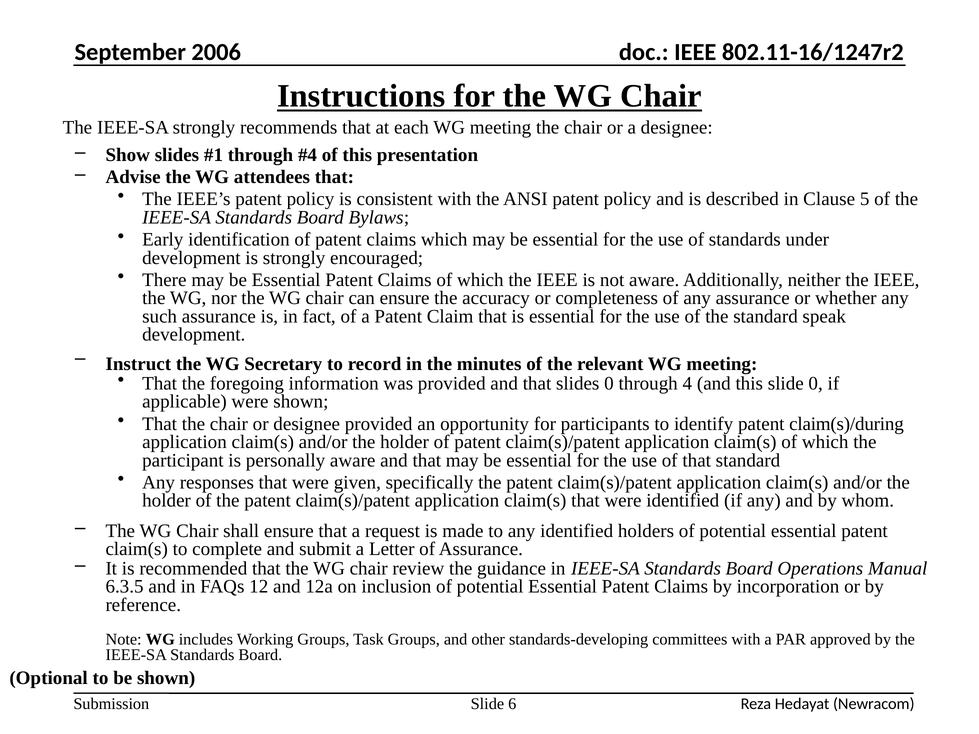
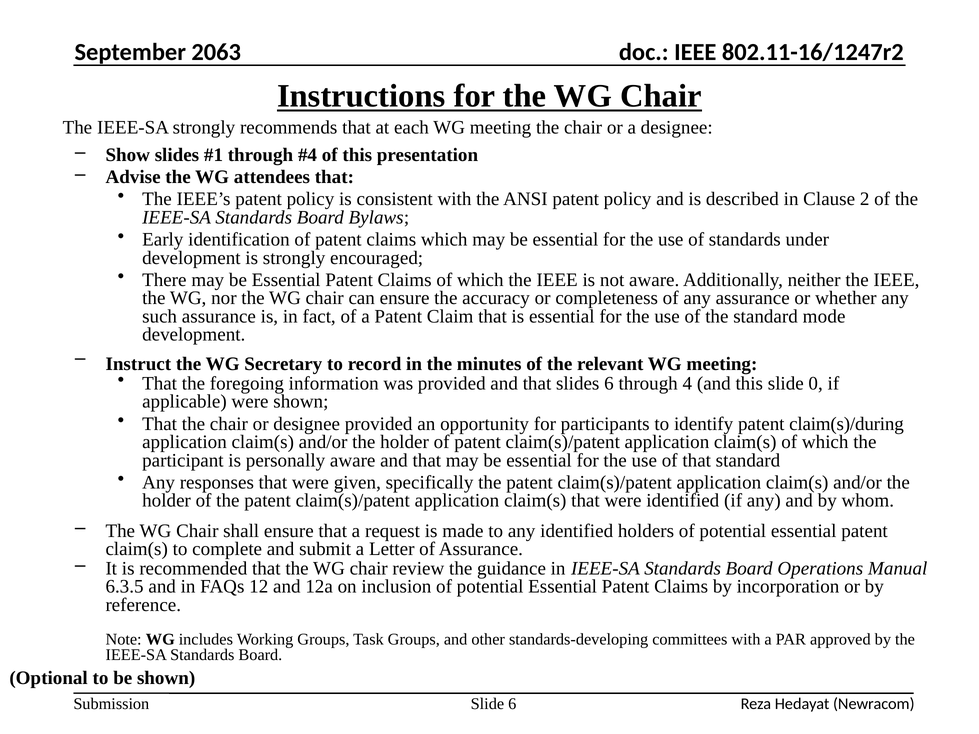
2006: 2006 -> 2063 (216, 52)
5: 5 -> 2 (865, 199)
speak: speak -> mode (824, 317)
slides 0: 0 -> 6 (609, 384)
